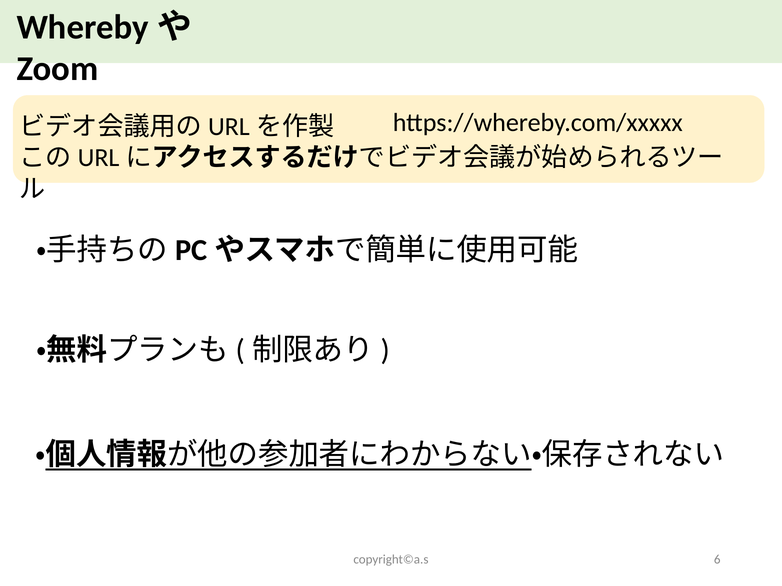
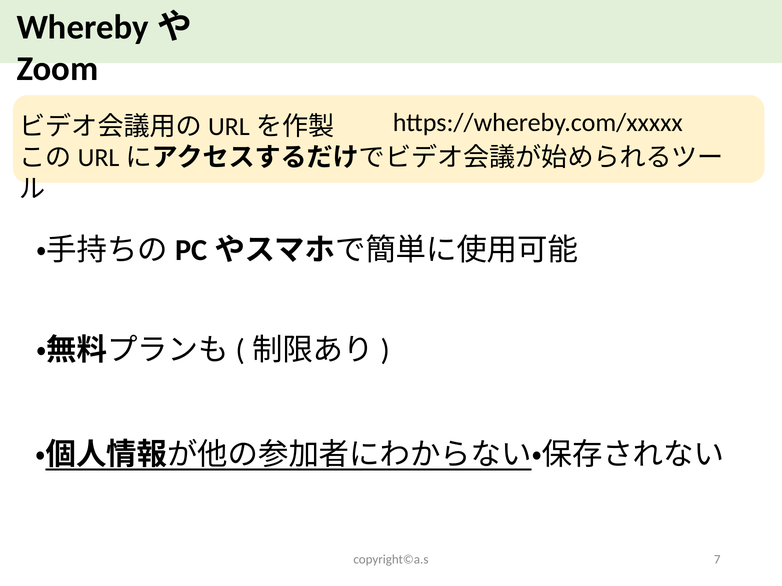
6: 6 -> 7 (717, 560)
